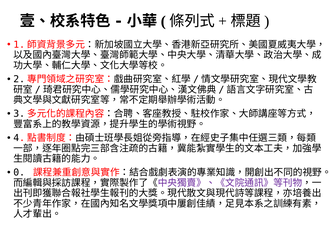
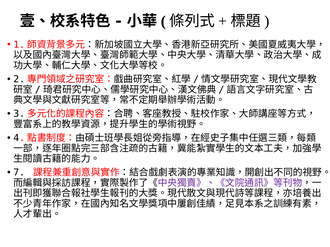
0: 0 -> 7 (19, 173)
